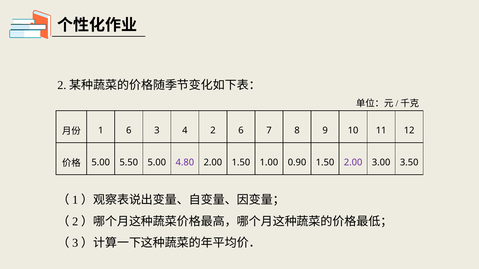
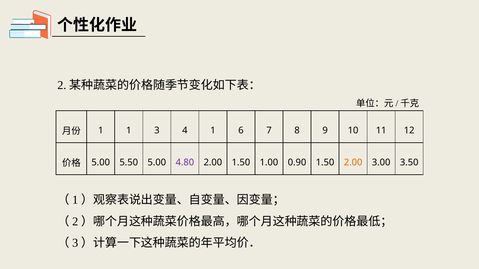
1 6: 6 -> 1 (129, 131)
4 2: 2 -> 1 (213, 131)
2.00 colour: purple -> orange (353, 163)
